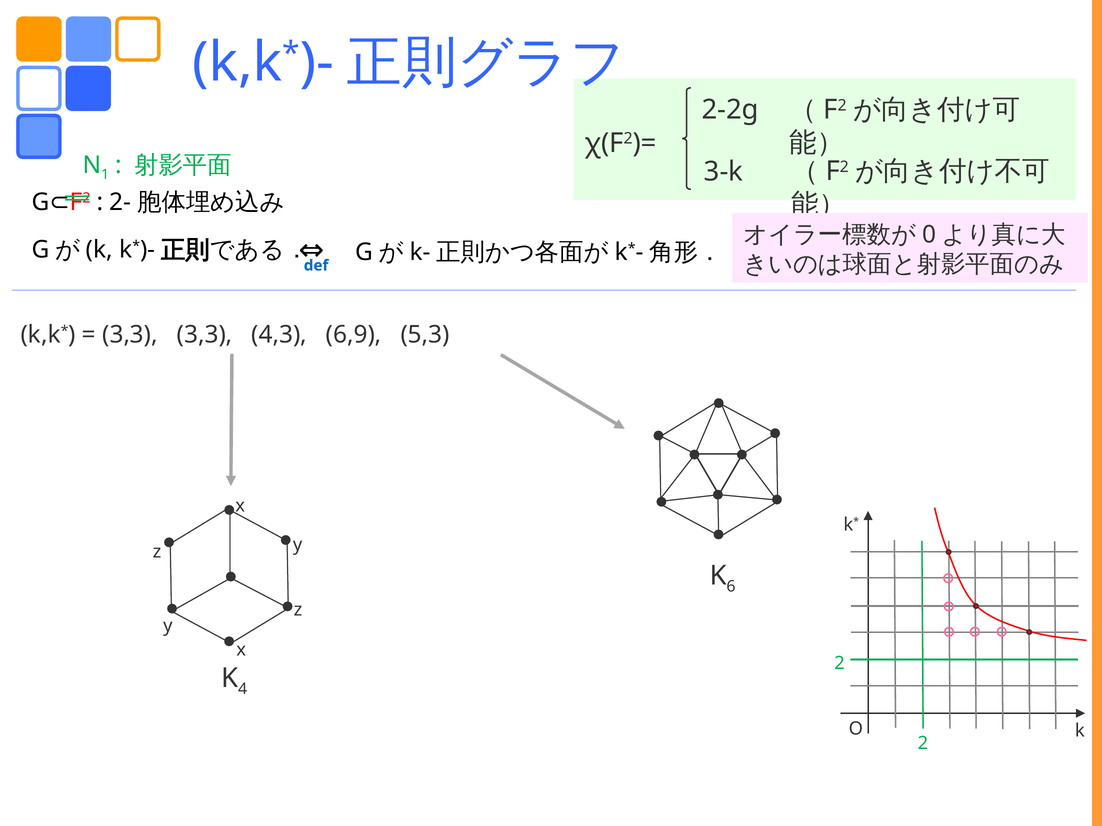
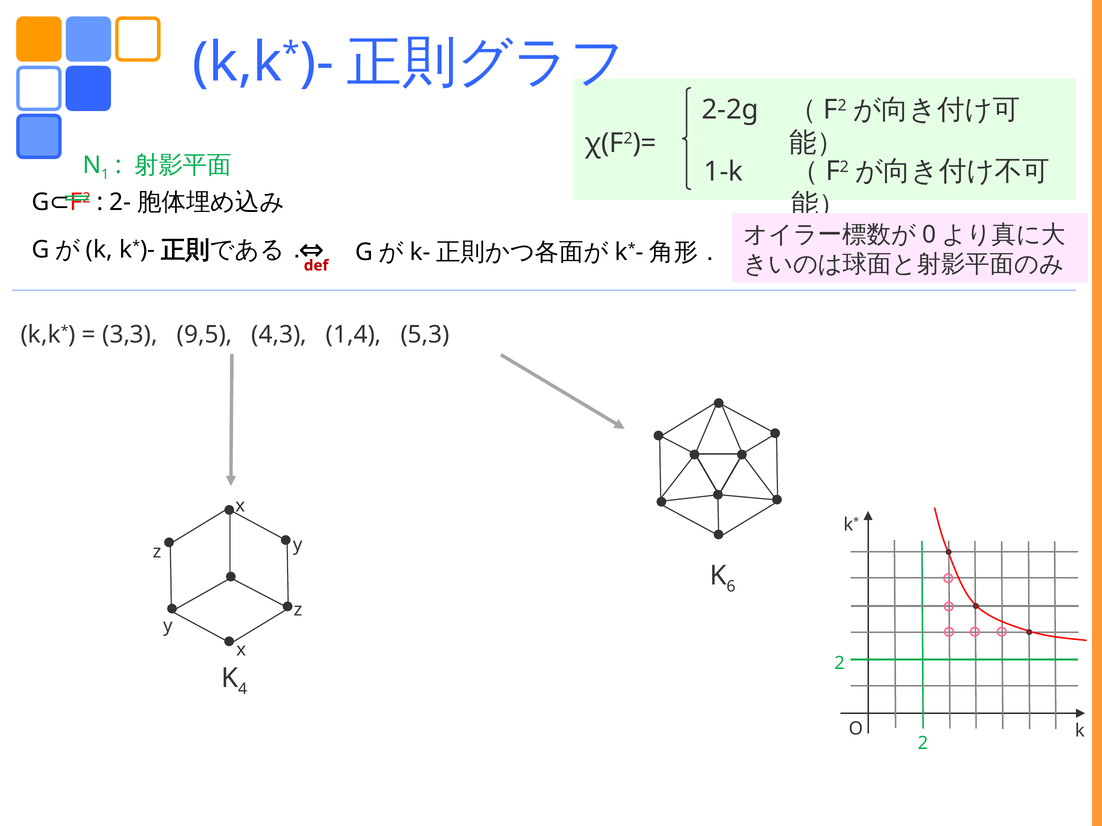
3-k: 3-k -> 1-k (724, 172)
def colour: blue -> red (316, 266)
3,3 3,3: 3,3 -> 9,5 (205, 335)
6,9: 6,9 -> 1,4 (354, 335)
